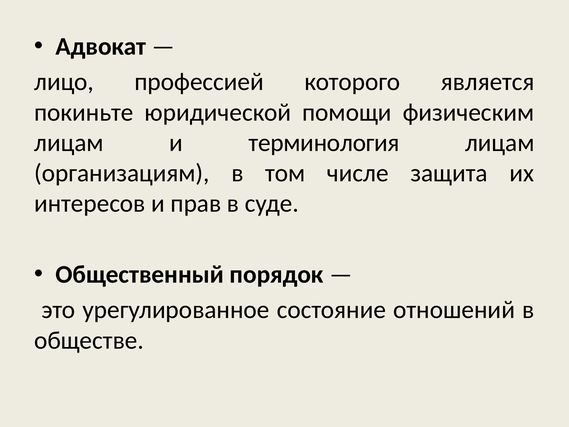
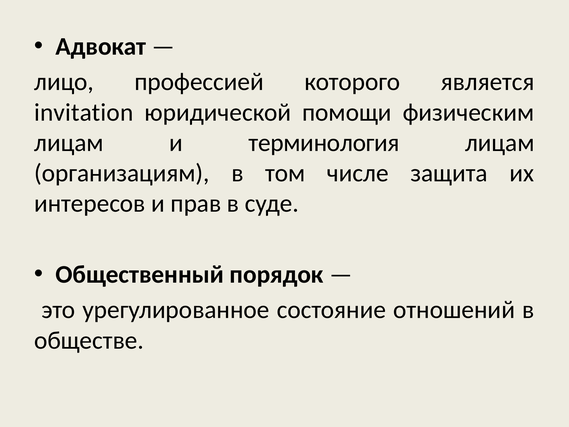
покиньте: покиньте -> invitation (84, 112)
